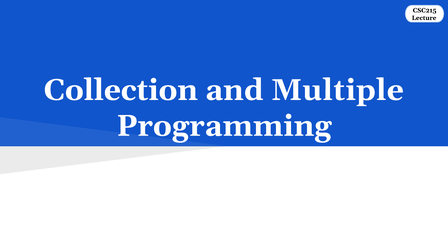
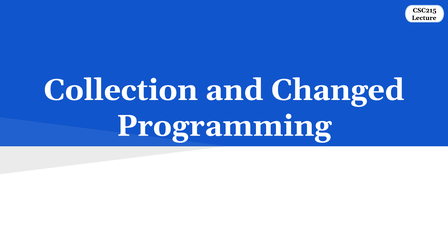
Multiple: Multiple -> Changed (338, 90)
